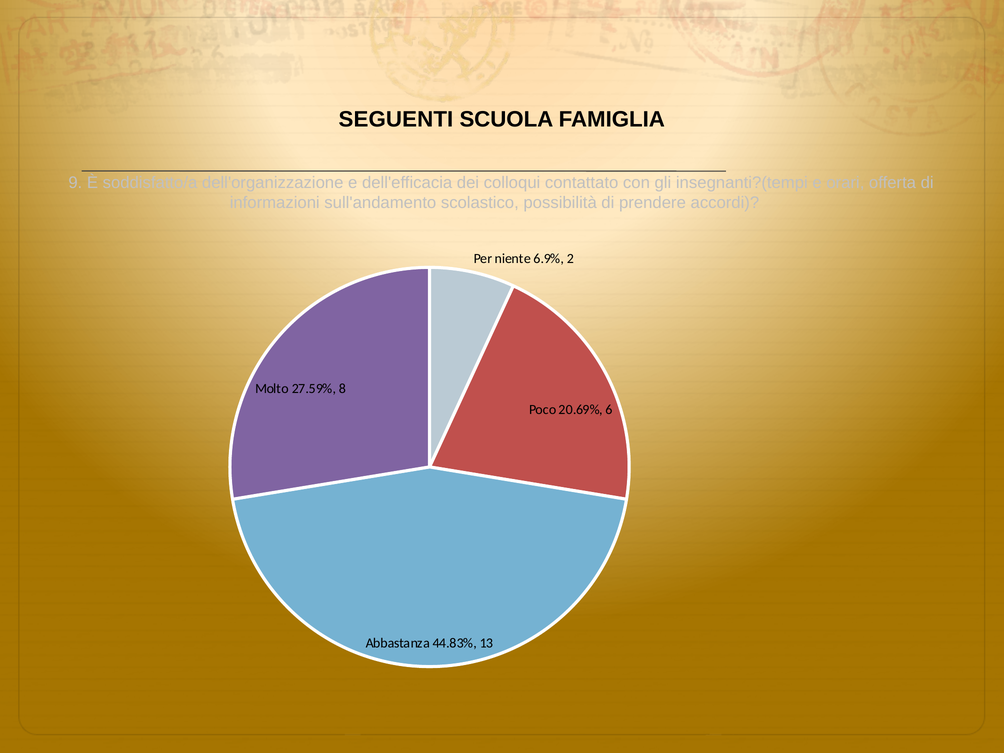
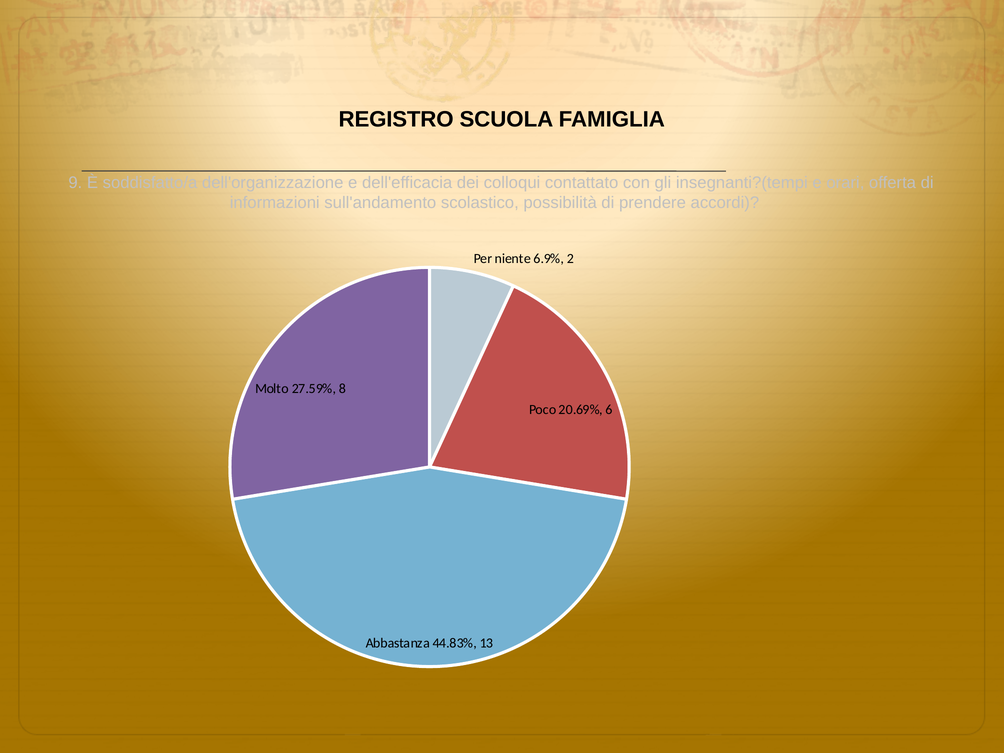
SEGUENTI: SEGUENTI -> REGISTRO (396, 120)
